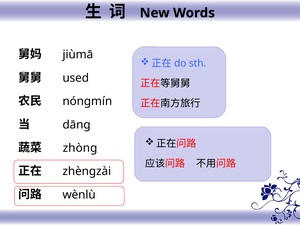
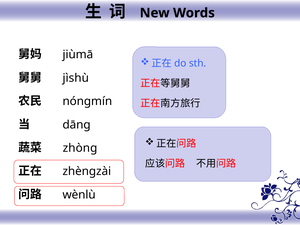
used: used -> jìshù (76, 78)
